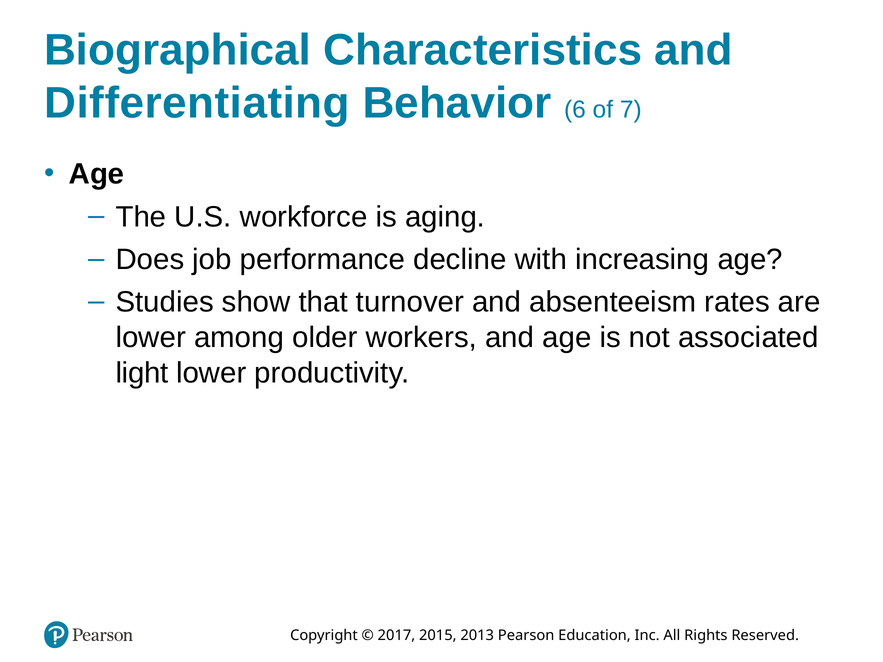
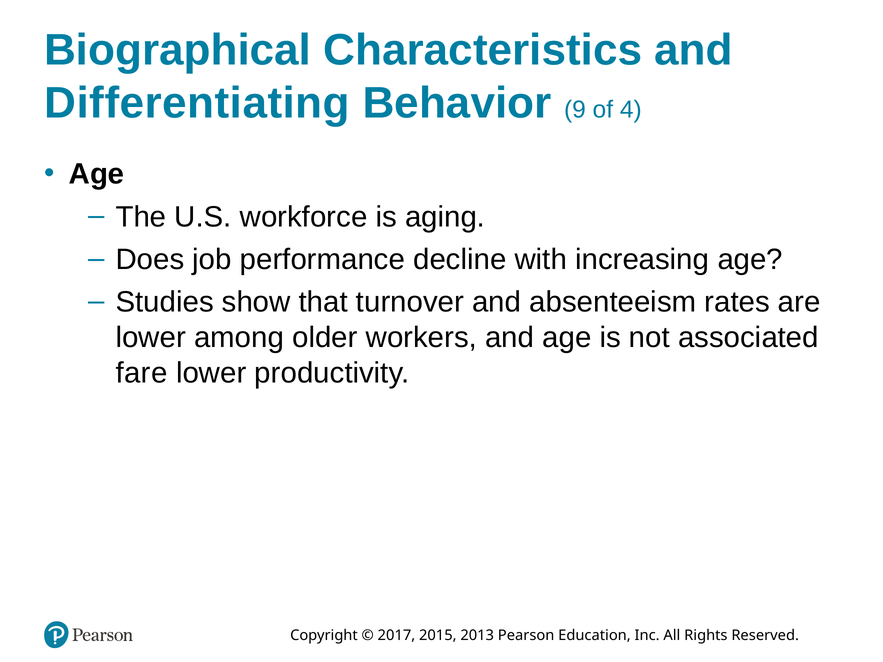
6: 6 -> 9 (575, 110)
7: 7 -> 4 (631, 110)
light: light -> fare (142, 373)
